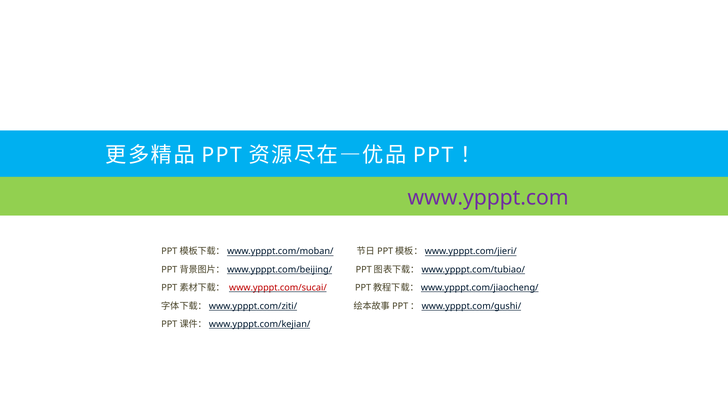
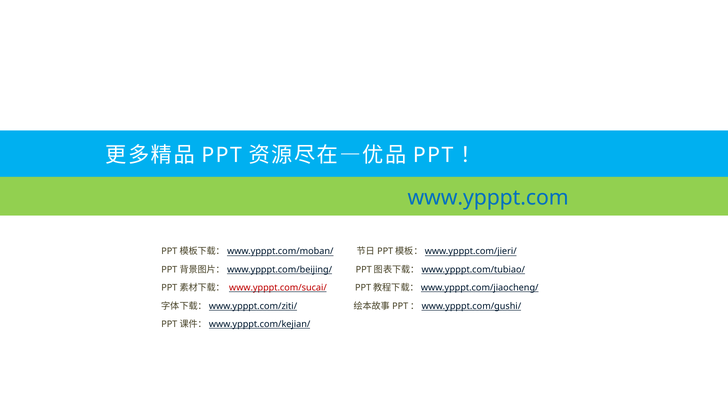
www.ypppt.com colour: purple -> blue (488, 197)
